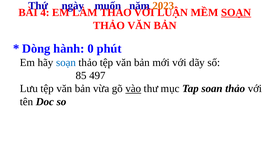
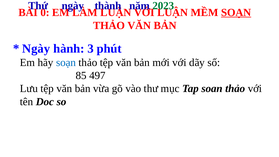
muốn: muốn -> thành (108, 6)
2023 colour: orange -> green (163, 6)
4: 4 -> 0 (45, 12)
LÀM THẢO: THẢO -> LUẬN (116, 12)
Dòng: Dòng -> Ngày (36, 49)
0: 0 -> 3 (91, 49)
vào underline: present -> none (133, 89)
